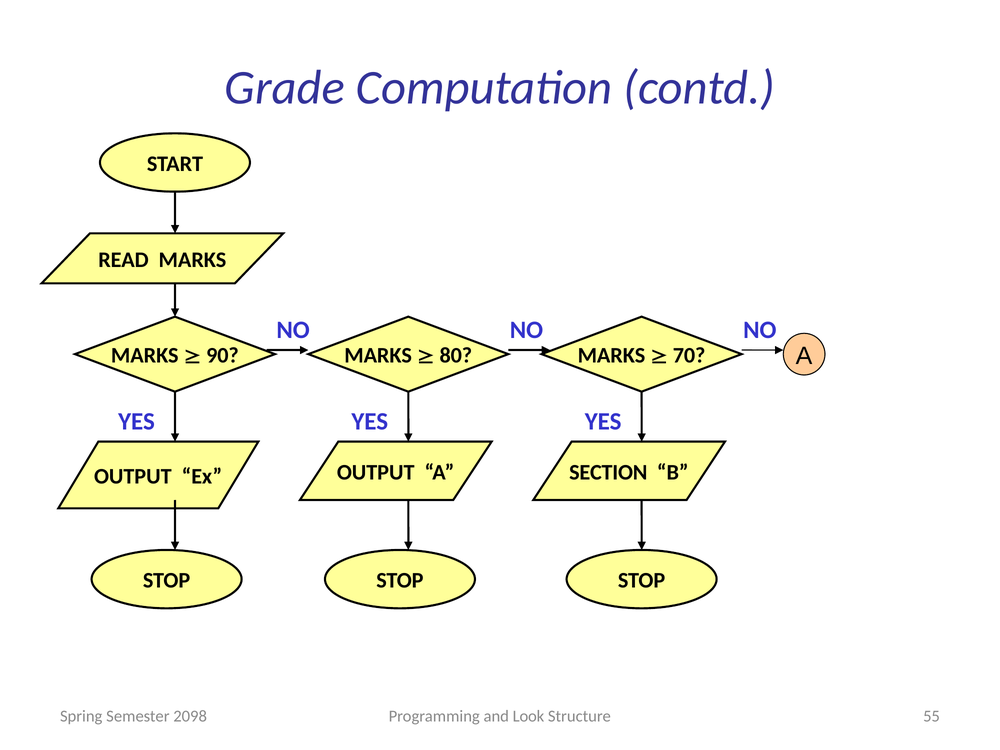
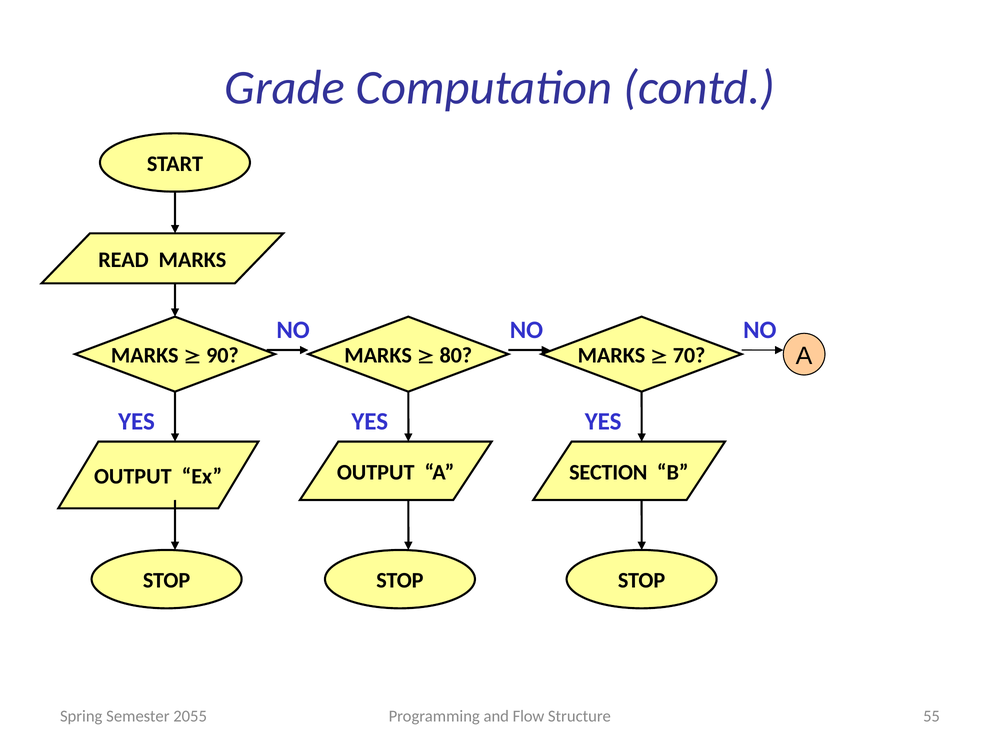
2098: 2098 -> 2055 (190, 716)
Look: Look -> Flow (528, 716)
